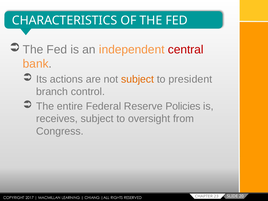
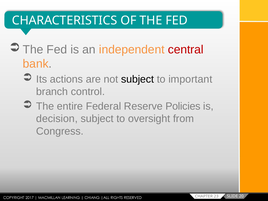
subject colour: orange -> black (138, 79)
president: president -> important (190, 79)
receives: receives -> decision (57, 119)
